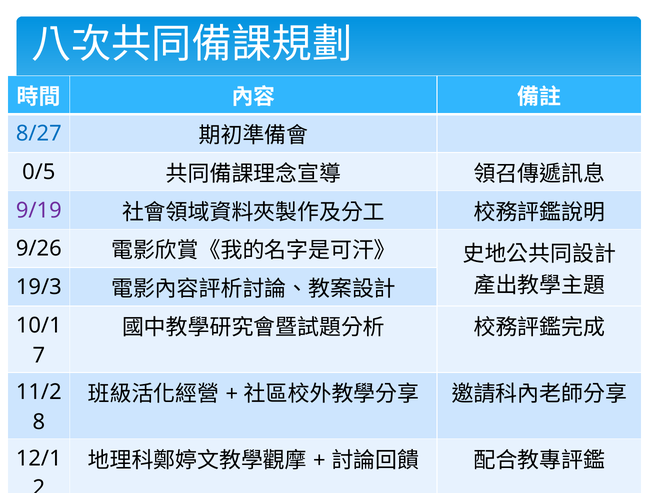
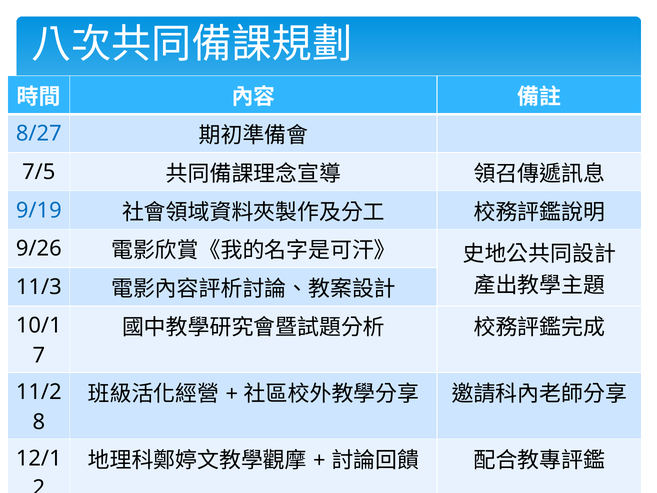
0/5: 0/5 -> 7/5 (39, 172)
9/19 colour: purple -> blue (39, 210)
19/3: 19/3 -> 11/3 (39, 287)
